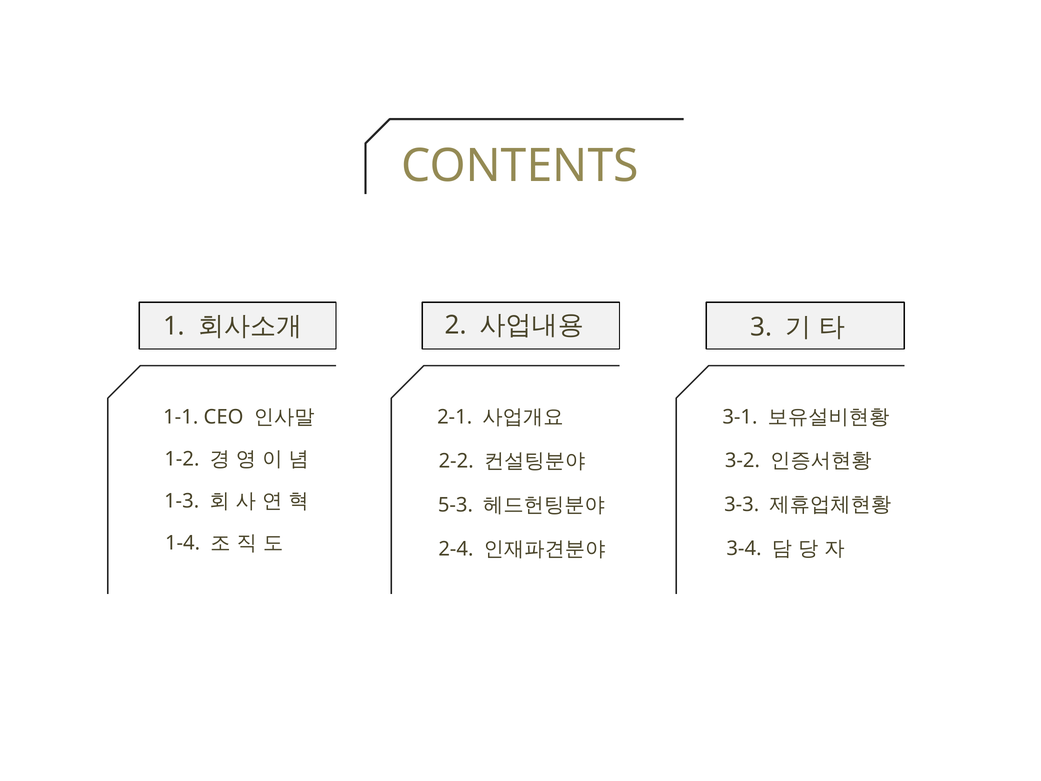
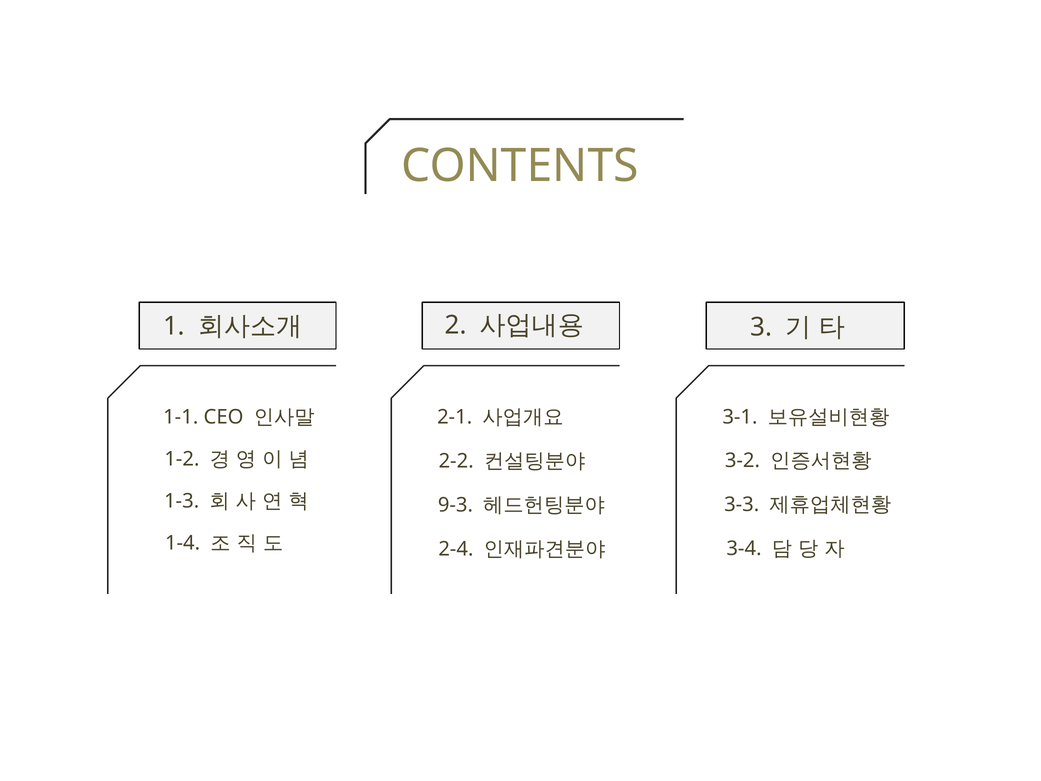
5-3: 5-3 -> 9-3 (455, 505)
